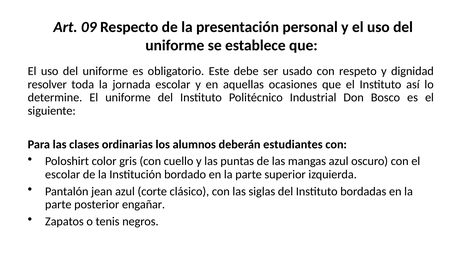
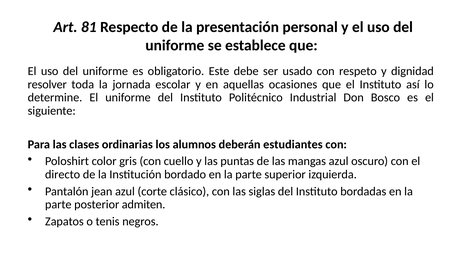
09: 09 -> 81 (89, 27)
escolar: escolar -> directo (63, 174)
engañar: engañar -> admiten (144, 204)
